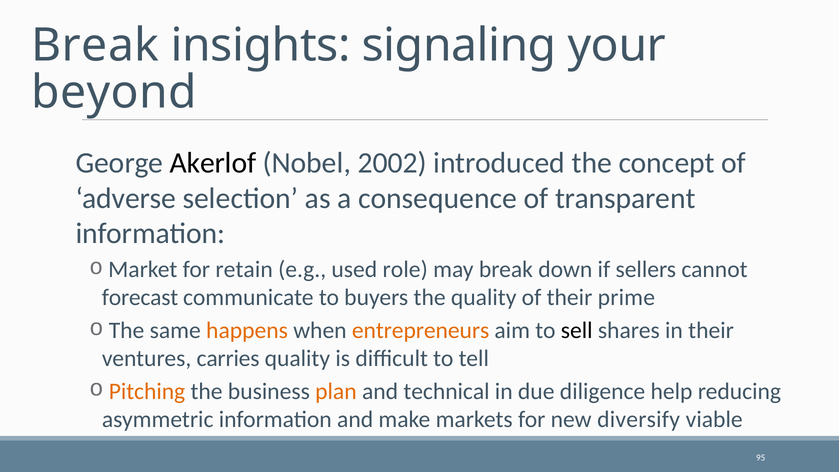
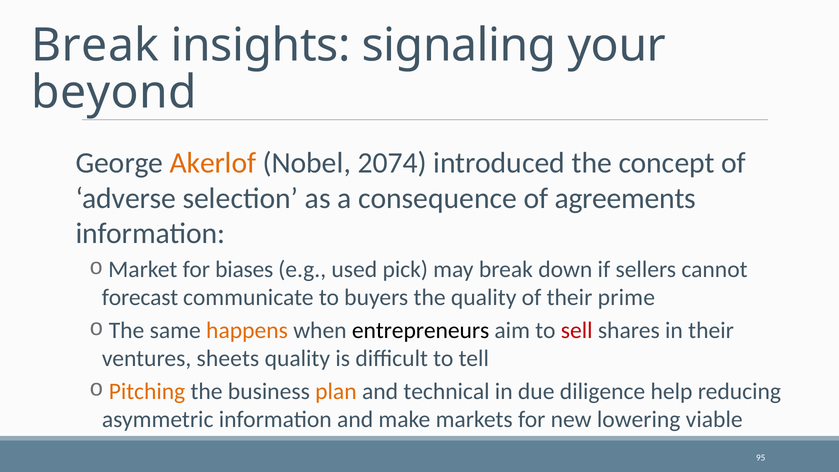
Akerlof colour: black -> orange (213, 163)
2002: 2002 -> 2074 (392, 163)
transparent: transparent -> agreements (625, 198)
retain: retain -> biases (244, 270)
role: role -> pick (405, 270)
entrepreneurs colour: orange -> black (421, 330)
sell colour: black -> red (577, 330)
carries: carries -> sheets (228, 358)
diversify: diversify -> lowering (639, 419)
